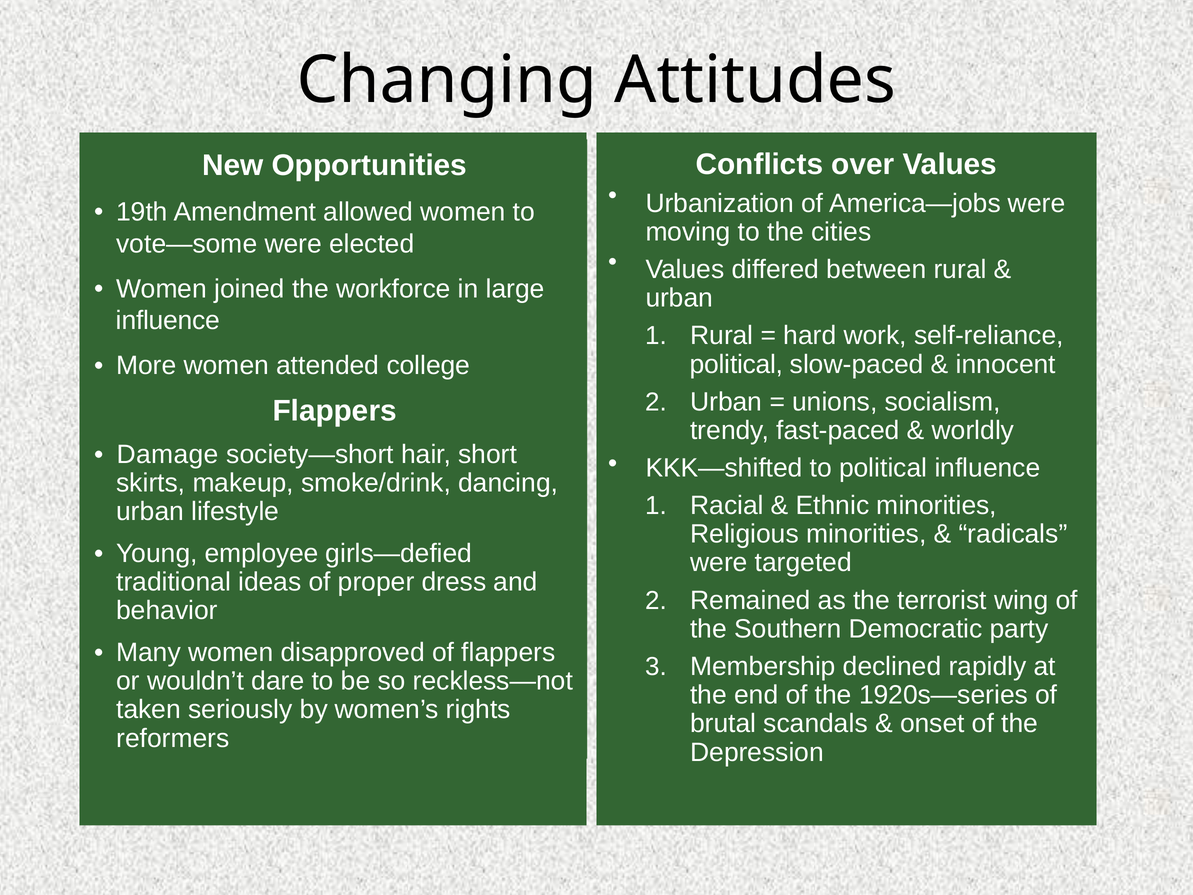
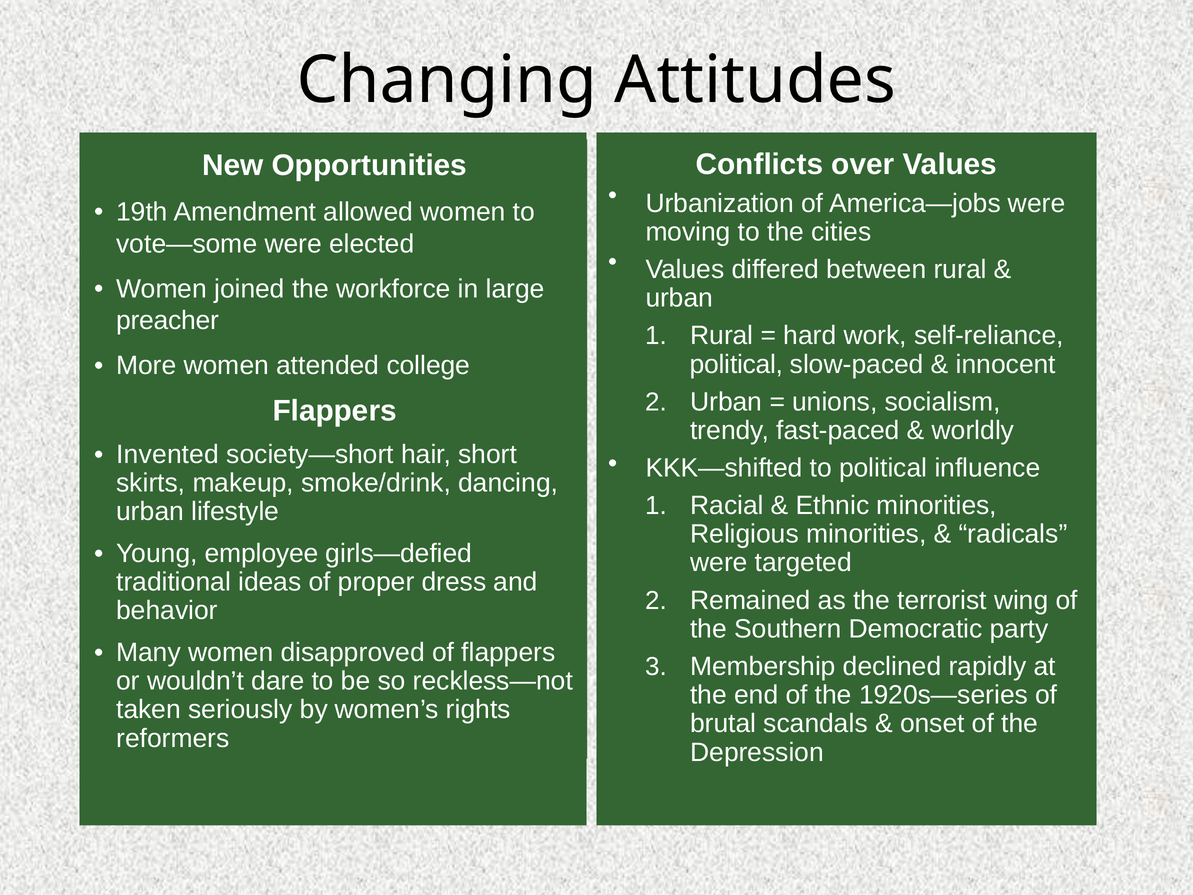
influence: influence -> preacher (168, 321)
Damage: Damage -> Invented (168, 454)
